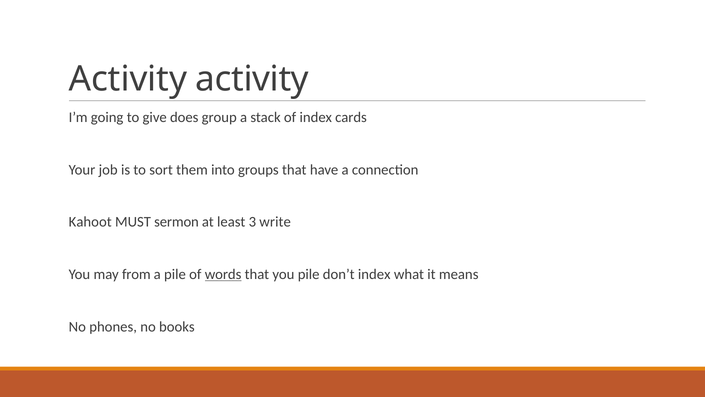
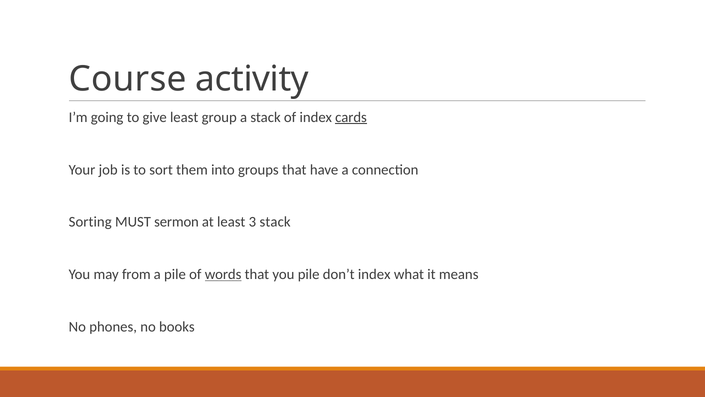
Activity: Activity -> Course (128, 79)
give does: does -> least (184, 117)
cards underline: none -> present (351, 117)
Kahoot: Kahoot -> Sorting (90, 222)
3 write: write -> stack (275, 222)
